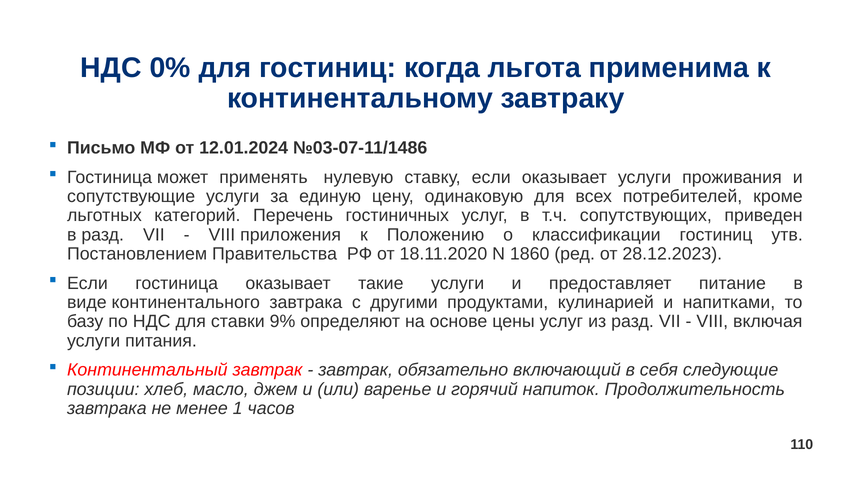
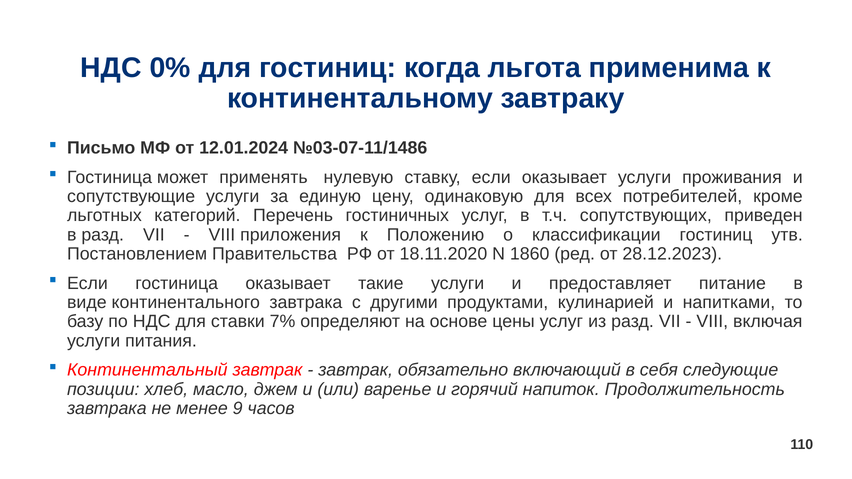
9%: 9% -> 7% (283, 322)
1: 1 -> 9 (238, 409)
